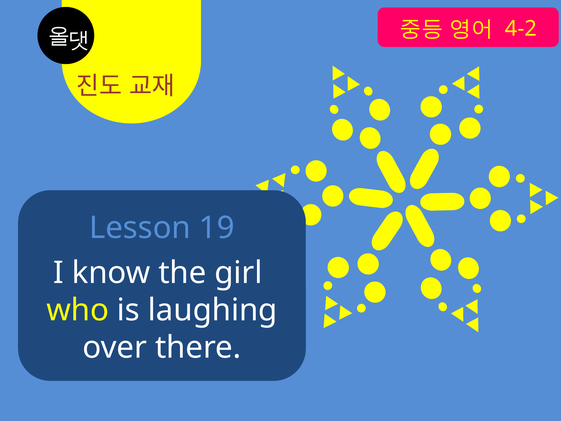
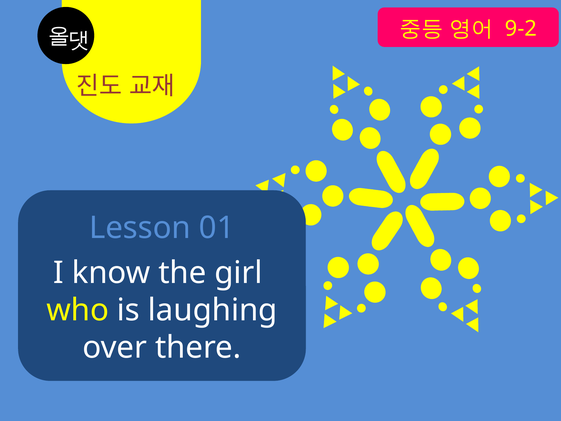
4-2: 4-2 -> 9-2 (521, 29)
19: 19 -> 01 (217, 228)
